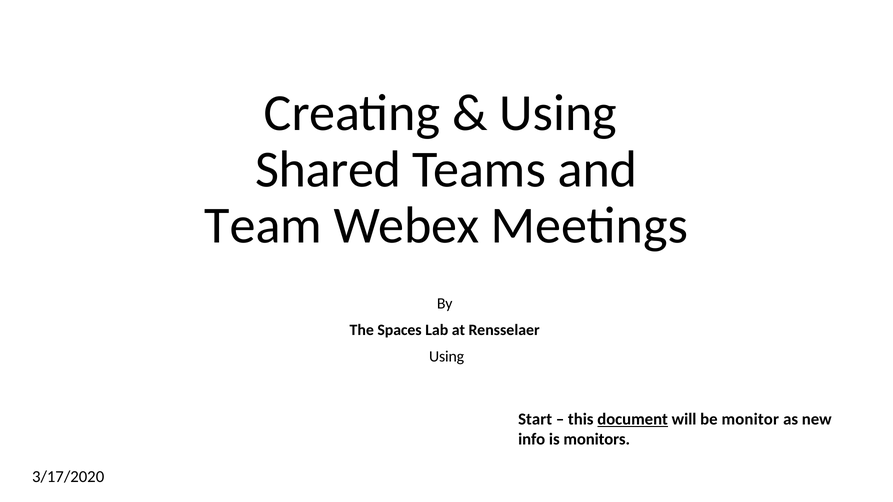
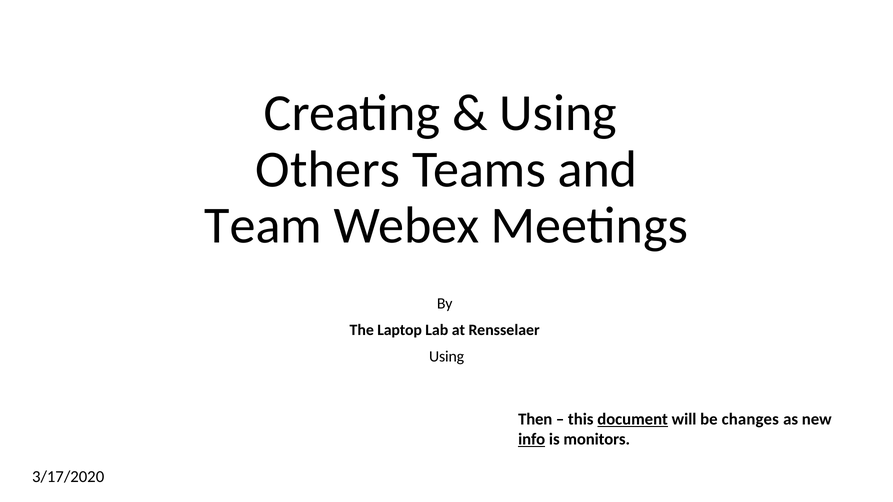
Shared: Shared -> Others (328, 170)
Spaces: Spaces -> Laptop (400, 330)
Start: Start -> Then (535, 420)
monitor: monitor -> changes (750, 420)
info underline: none -> present (532, 440)
